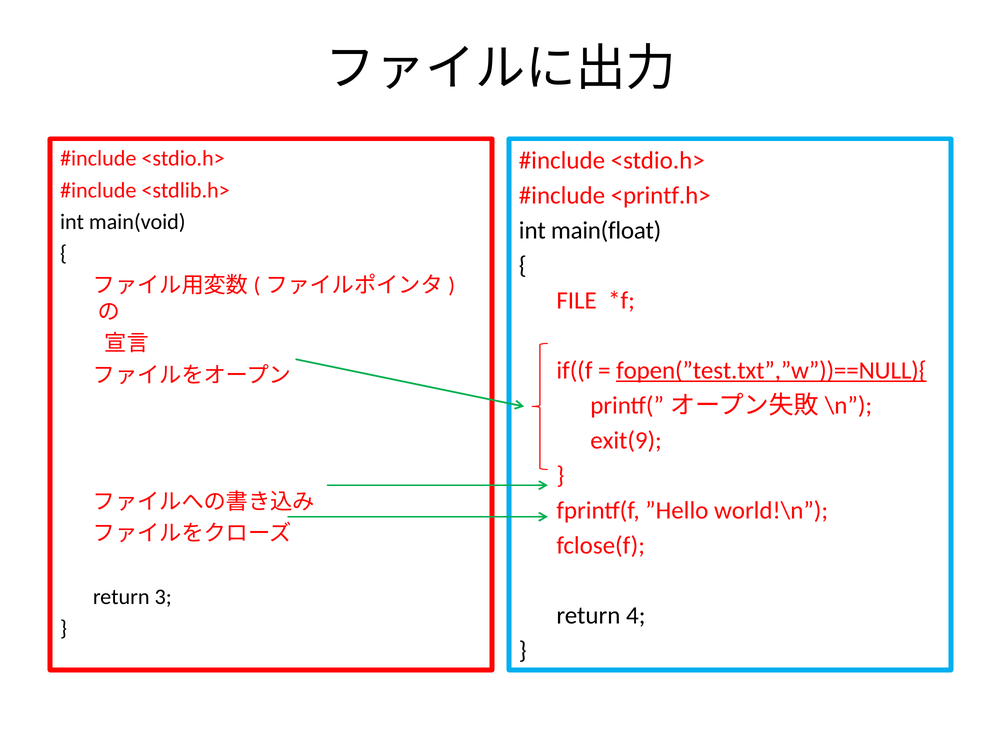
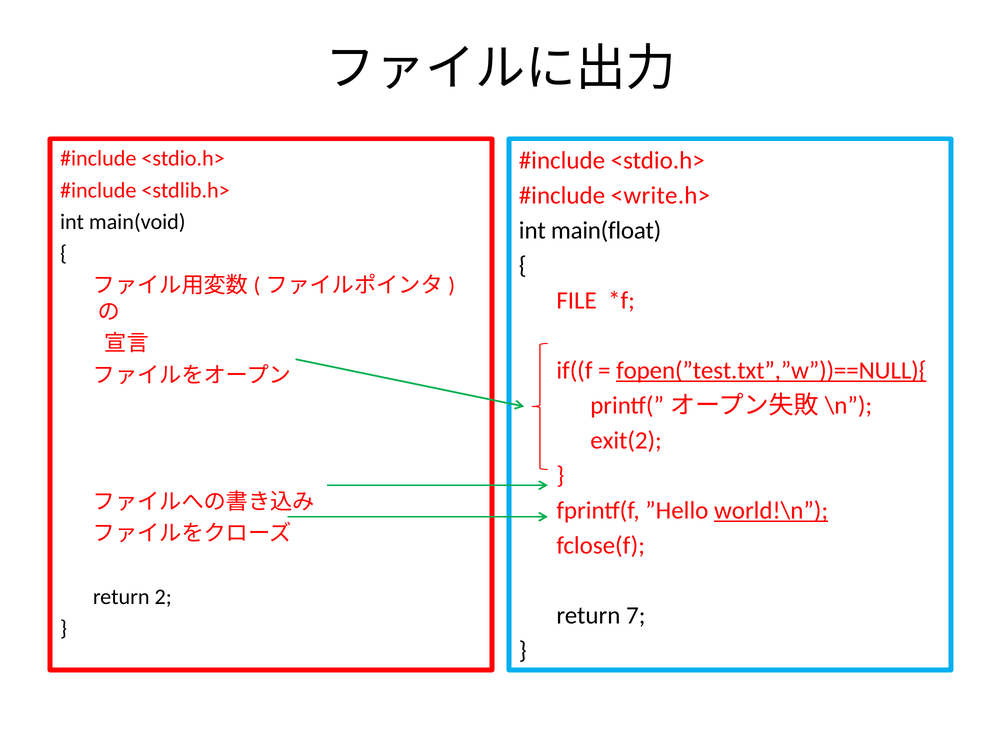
<printf.h>: <printf.h> -> <write.h> (660, 196)
exit(9: exit(9 -> exit(2 (626, 441)
world!\n underline: none -> present (771, 511)
3: 3 -> 2 (163, 597)
4: 4 -> 7 (636, 616)
